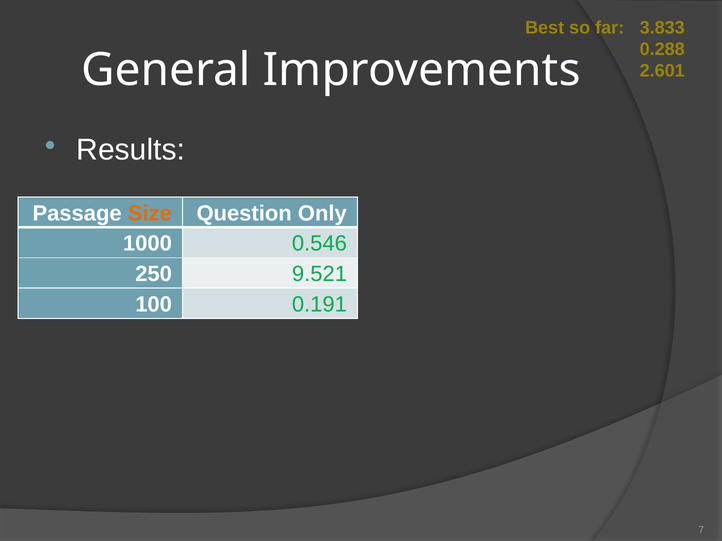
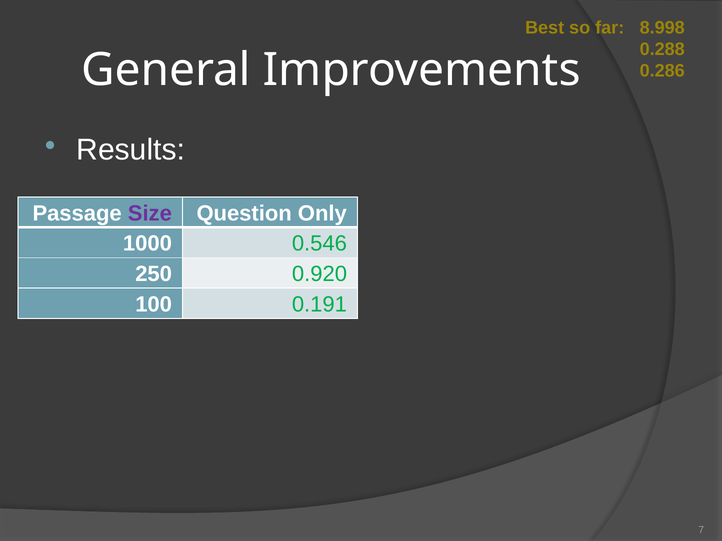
3.833: 3.833 -> 8.998 (662, 28)
2.601: 2.601 -> 0.286 (662, 71)
Size colour: orange -> purple (150, 213)
9.521: 9.521 -> 0.920 (319, 274)
